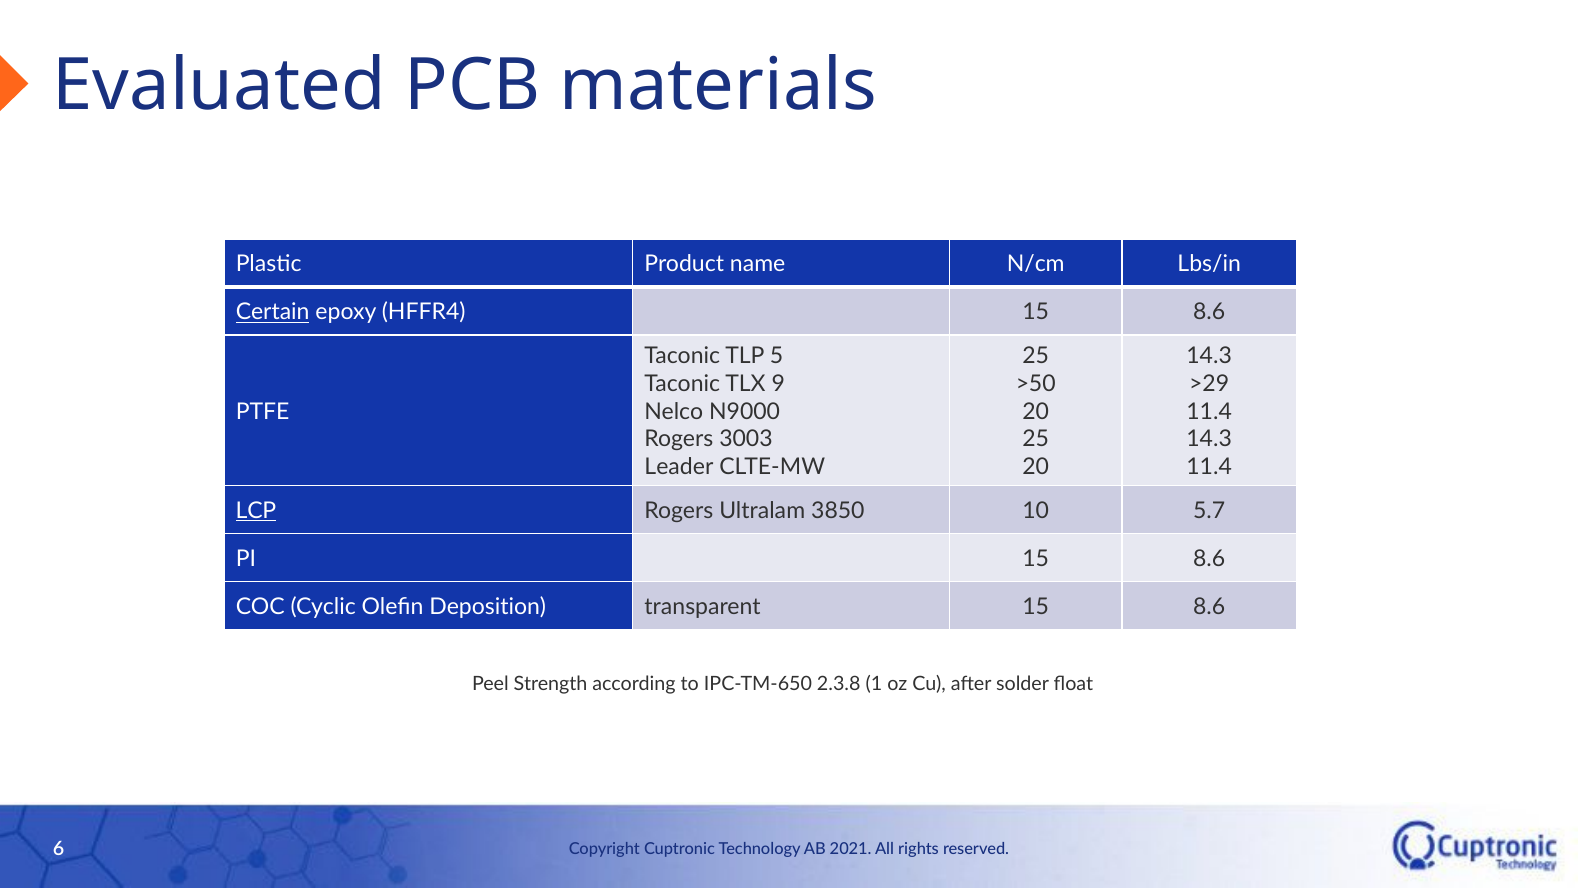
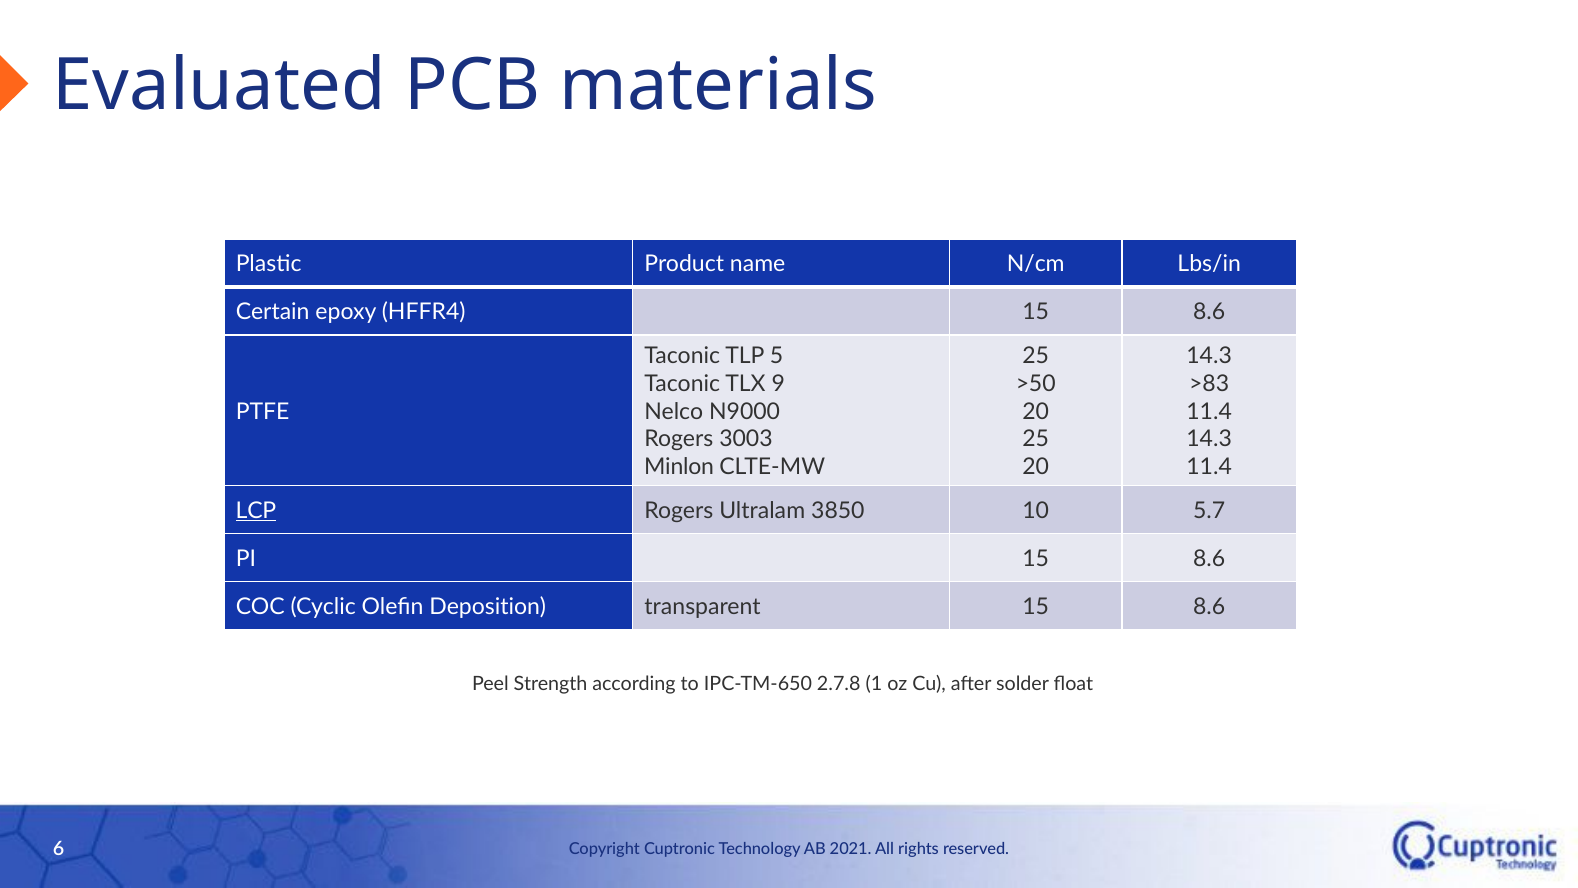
Certain underline: present -> none (273, 312)
>29: >29 -> >83 (1209, 384)
Leader: Leader -> Minlon (679, 466)
2.3.8: 2.3.8 -> 2.7.8 (839, 684)
